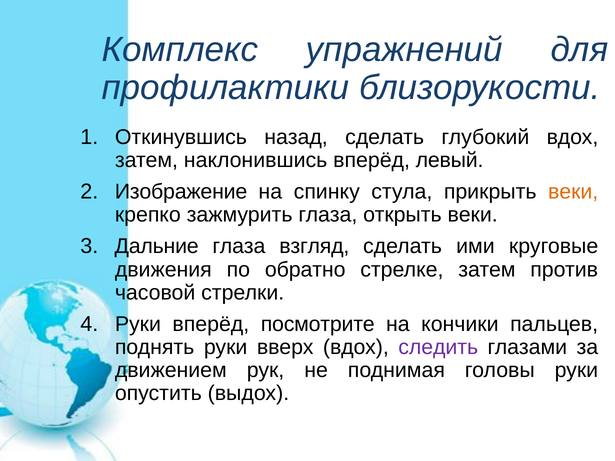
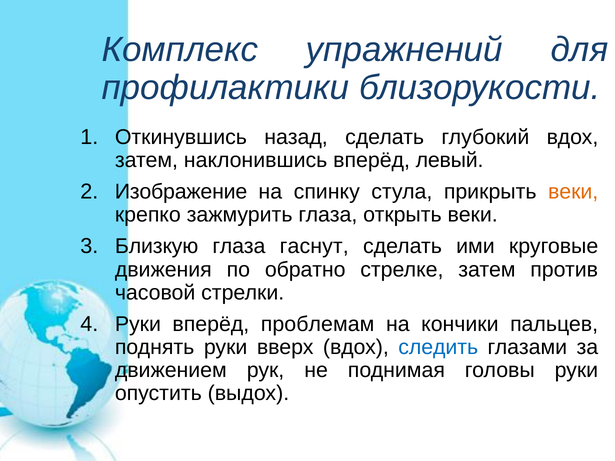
Дальние: Дальние -> Близкую (157, 247)
взгляд: взгляд -> гаснут (314, 247)
посмотрите: посмотрите -> проблемам (318, 324)
следить colour: purple -> blue (438, 347)
